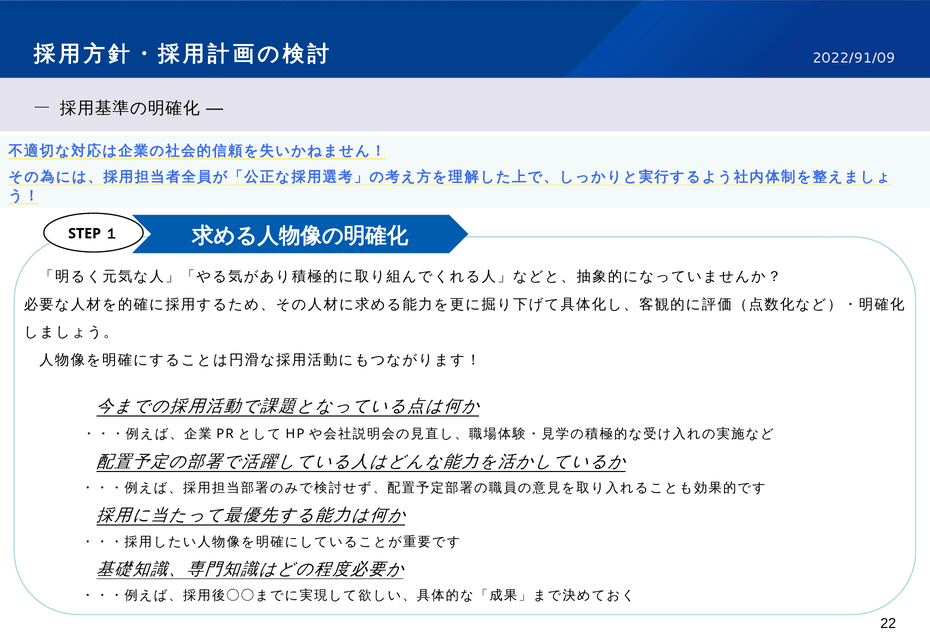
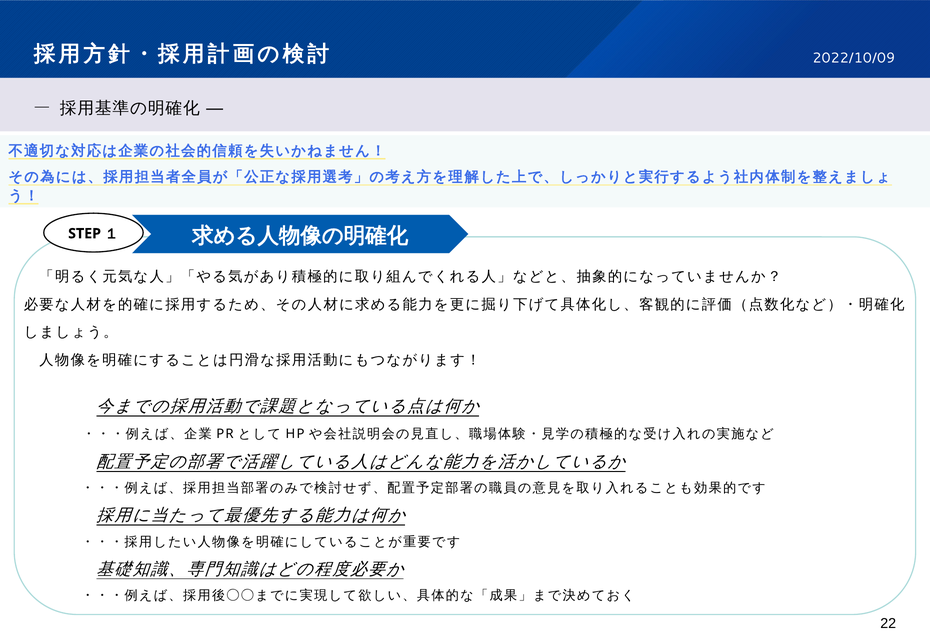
2022/91/09: 2022/91/09 -> 2022/10/09 (854, 58)
